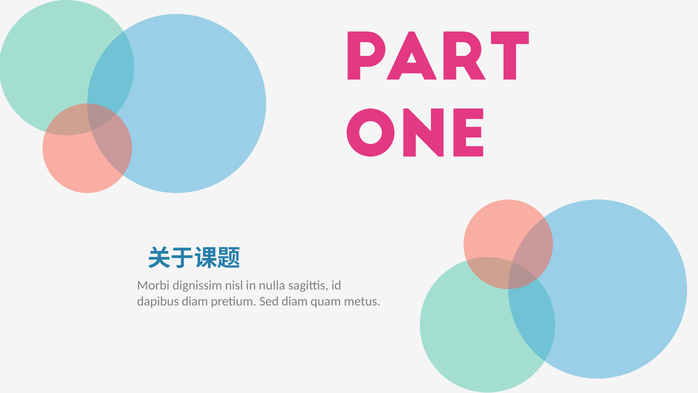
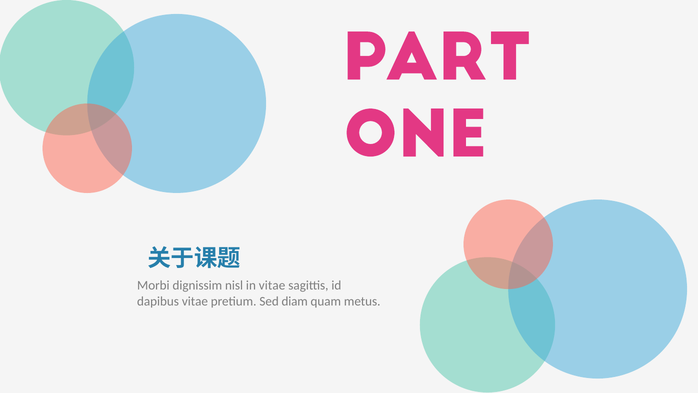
in nulla: nulla -> vitae (272, 285)
dapibus diam: diam -> vitae (195, 301)
